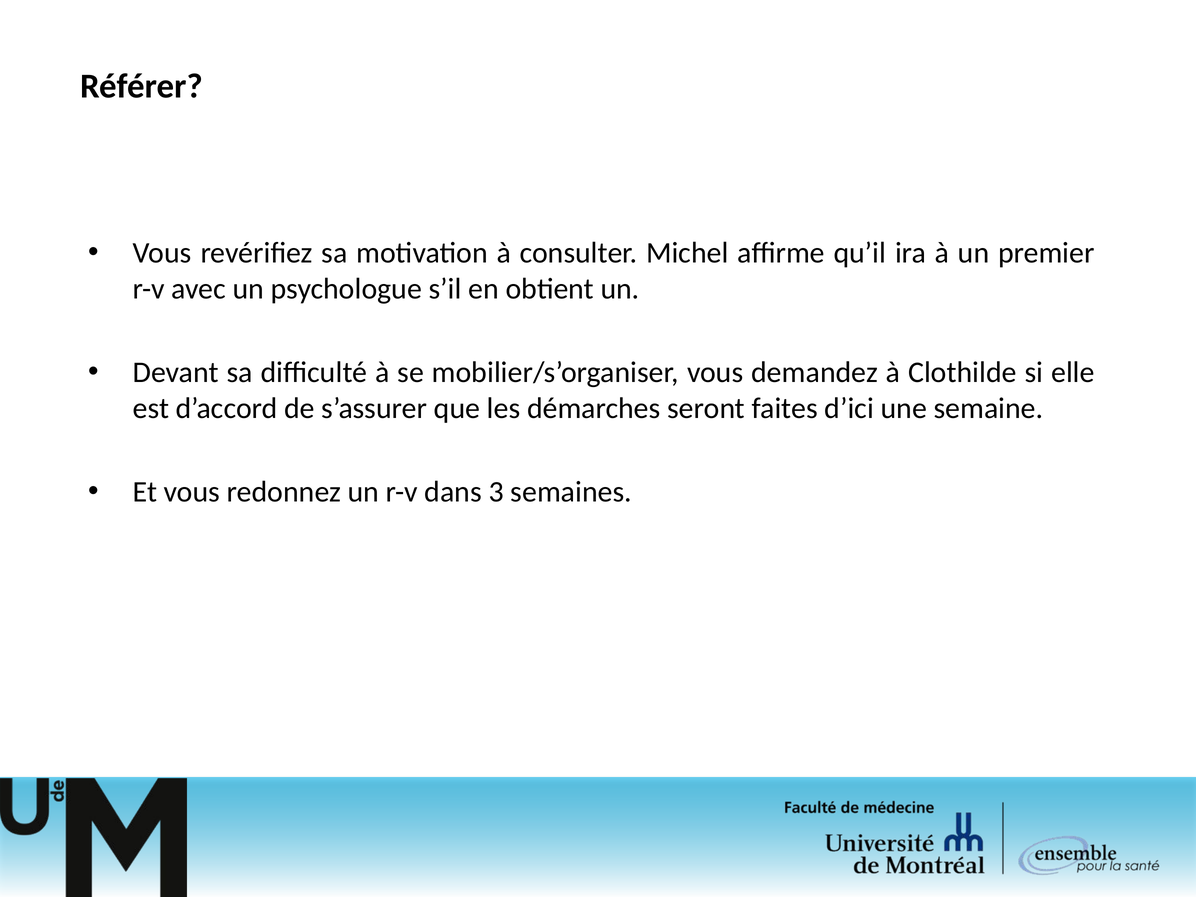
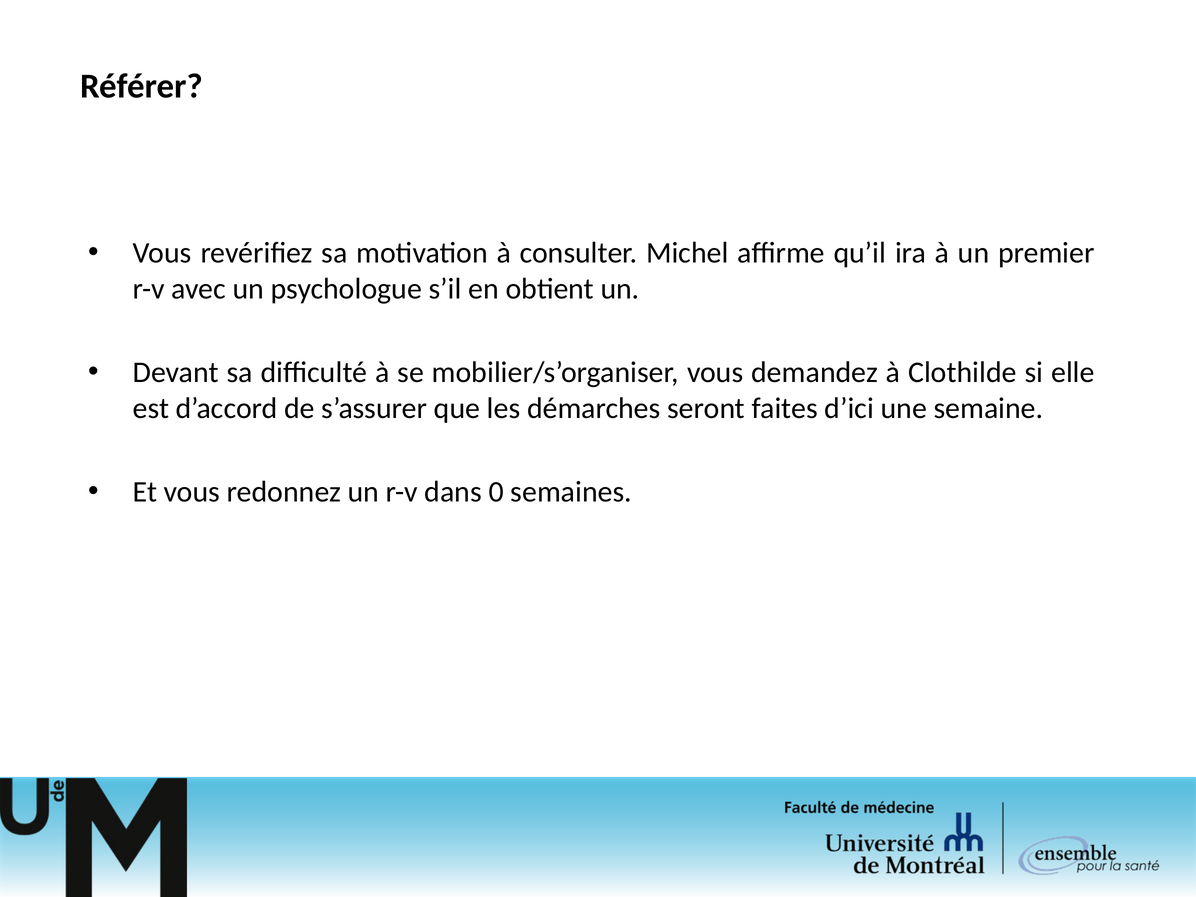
3: 3 -> 0 (496, 492)
